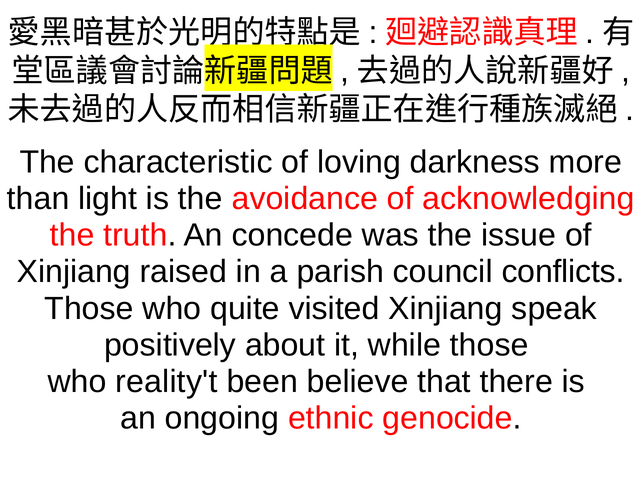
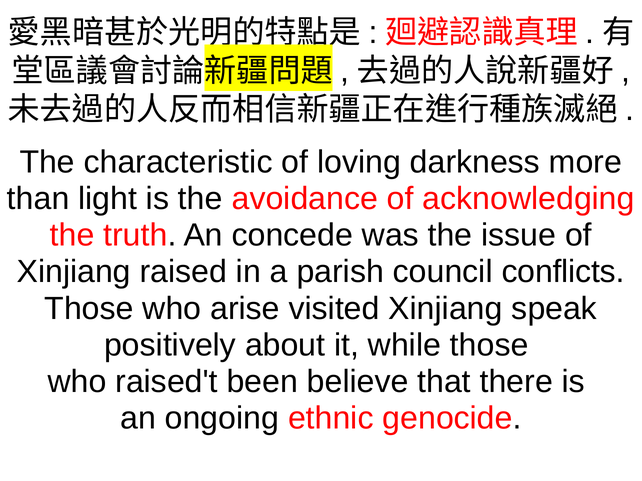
quite: quite -> arise (245, 309)
reality't: reality't -> raised't (167, 382)
